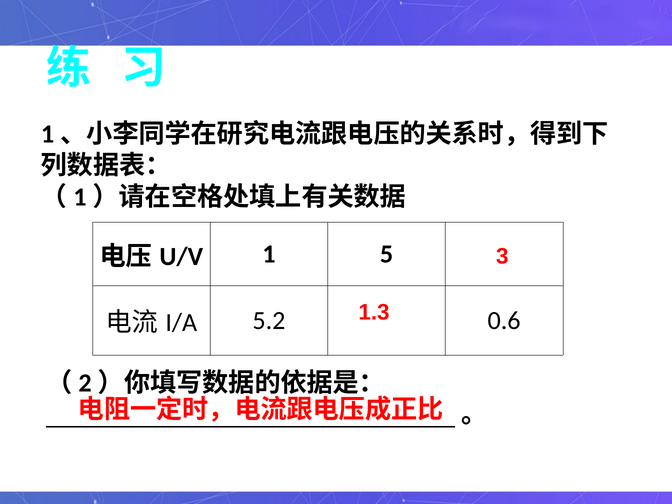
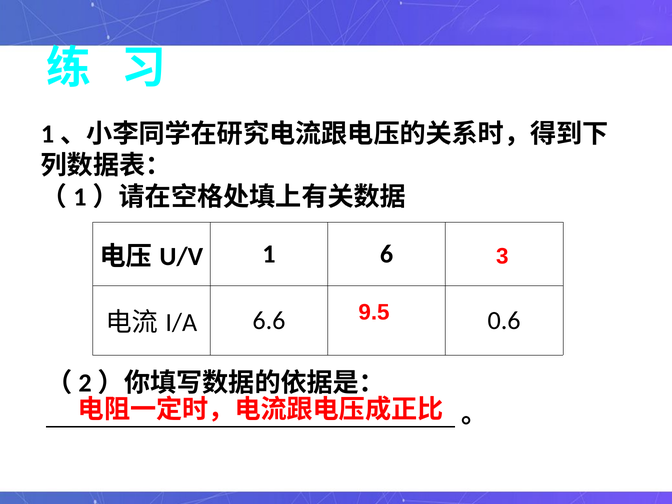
5: 5 -> 6 (387, 254)
1.3: 1.3 -> 9.5 (374, 313)
5.2: 5.2 -> 6.6 (269, 320)
